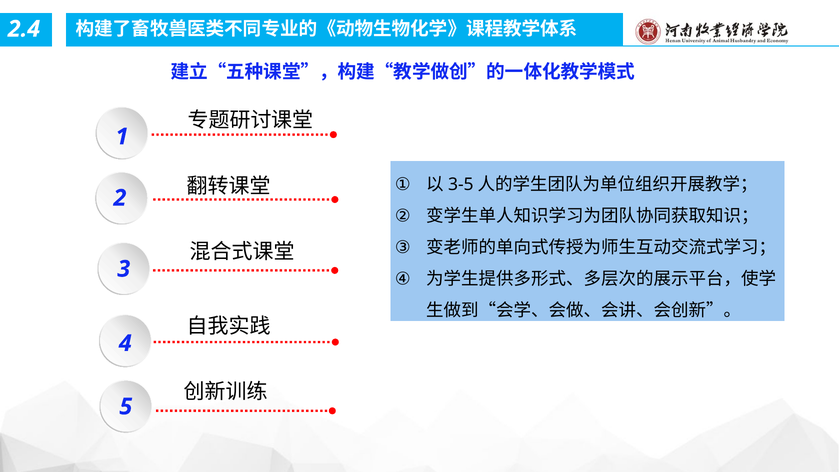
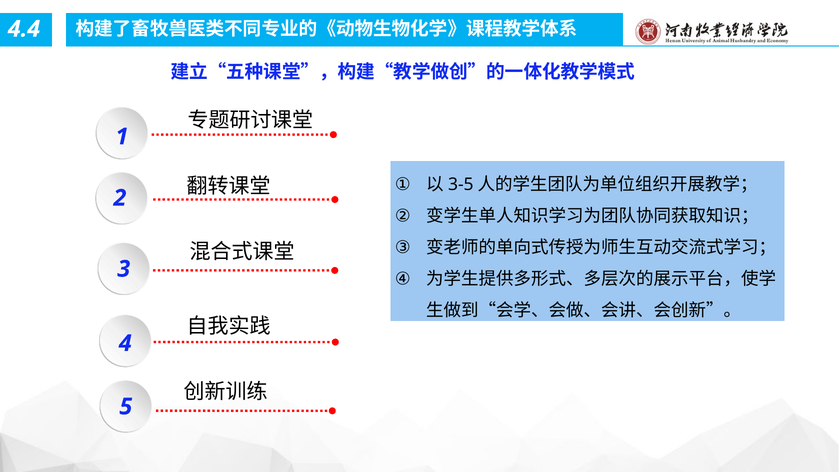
2.4: 2.4 -> 4.4 (24, 29)
